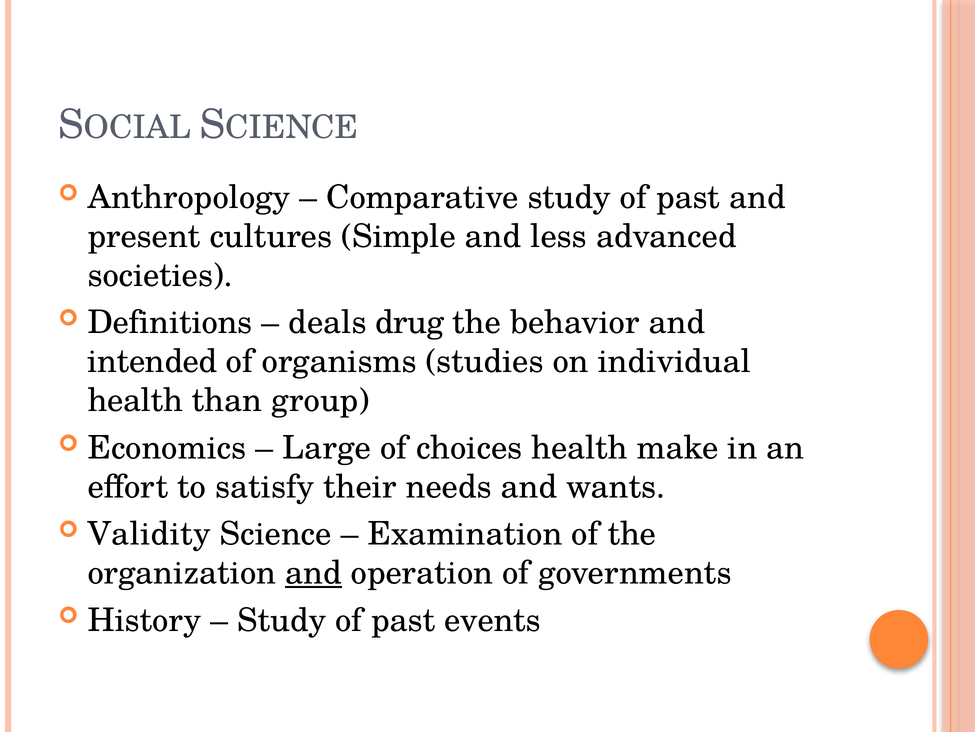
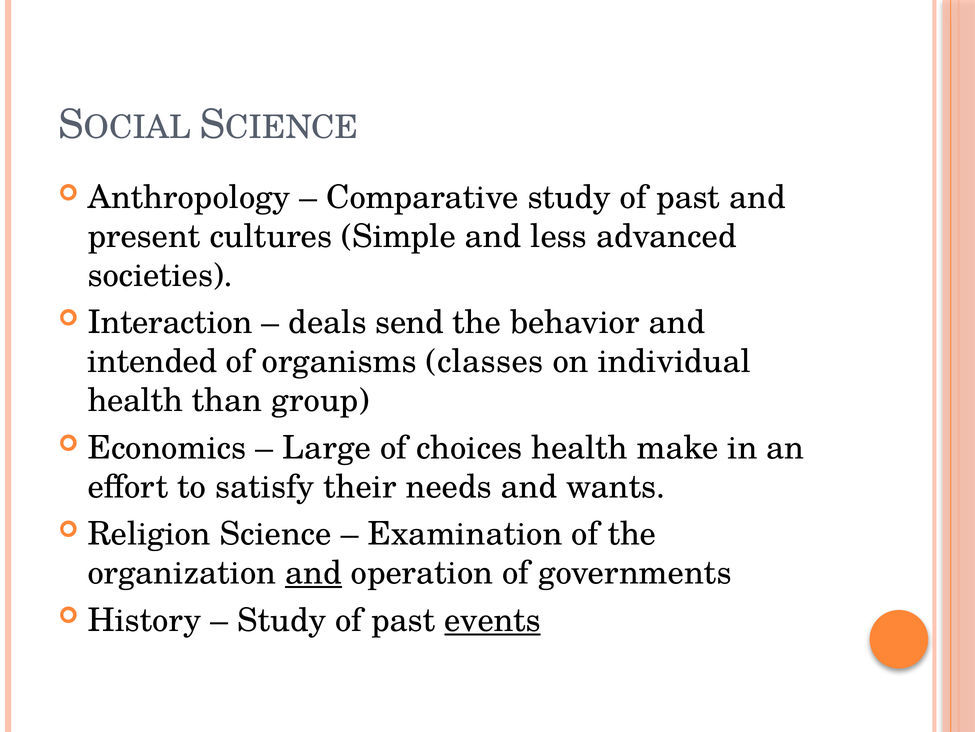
Definitions: Definitions -> Interaction (170, 322)
drug: drug -> send (410, 322)
studies: studies -> classes (485, 361)
Validity: Validity -> Religion (149, 534)
events underline: none -> present (492, 620)
